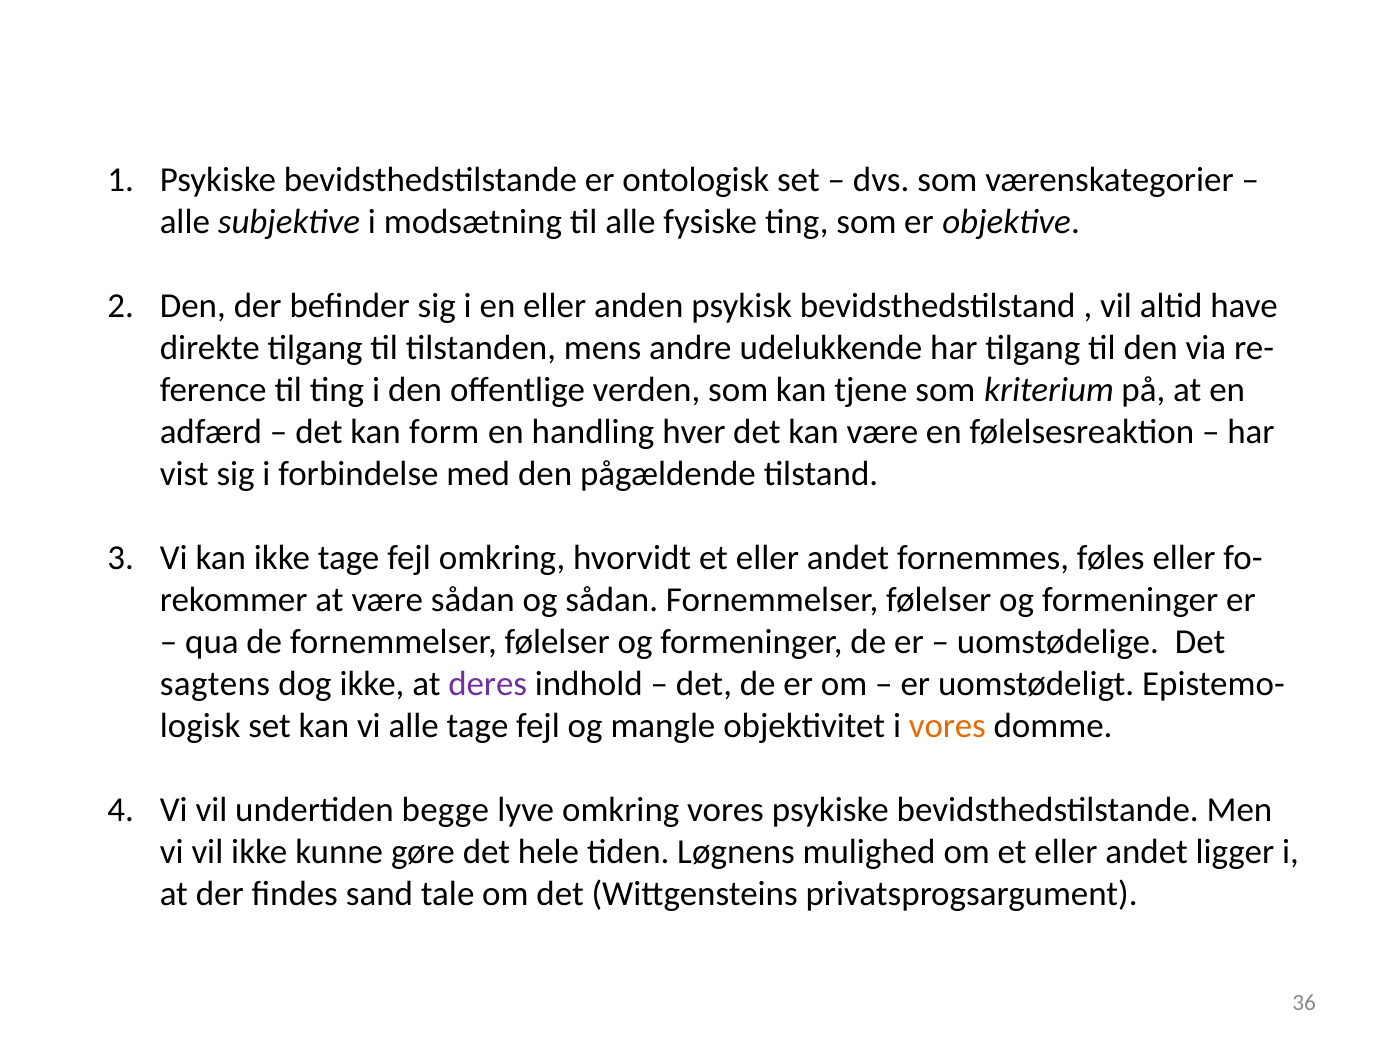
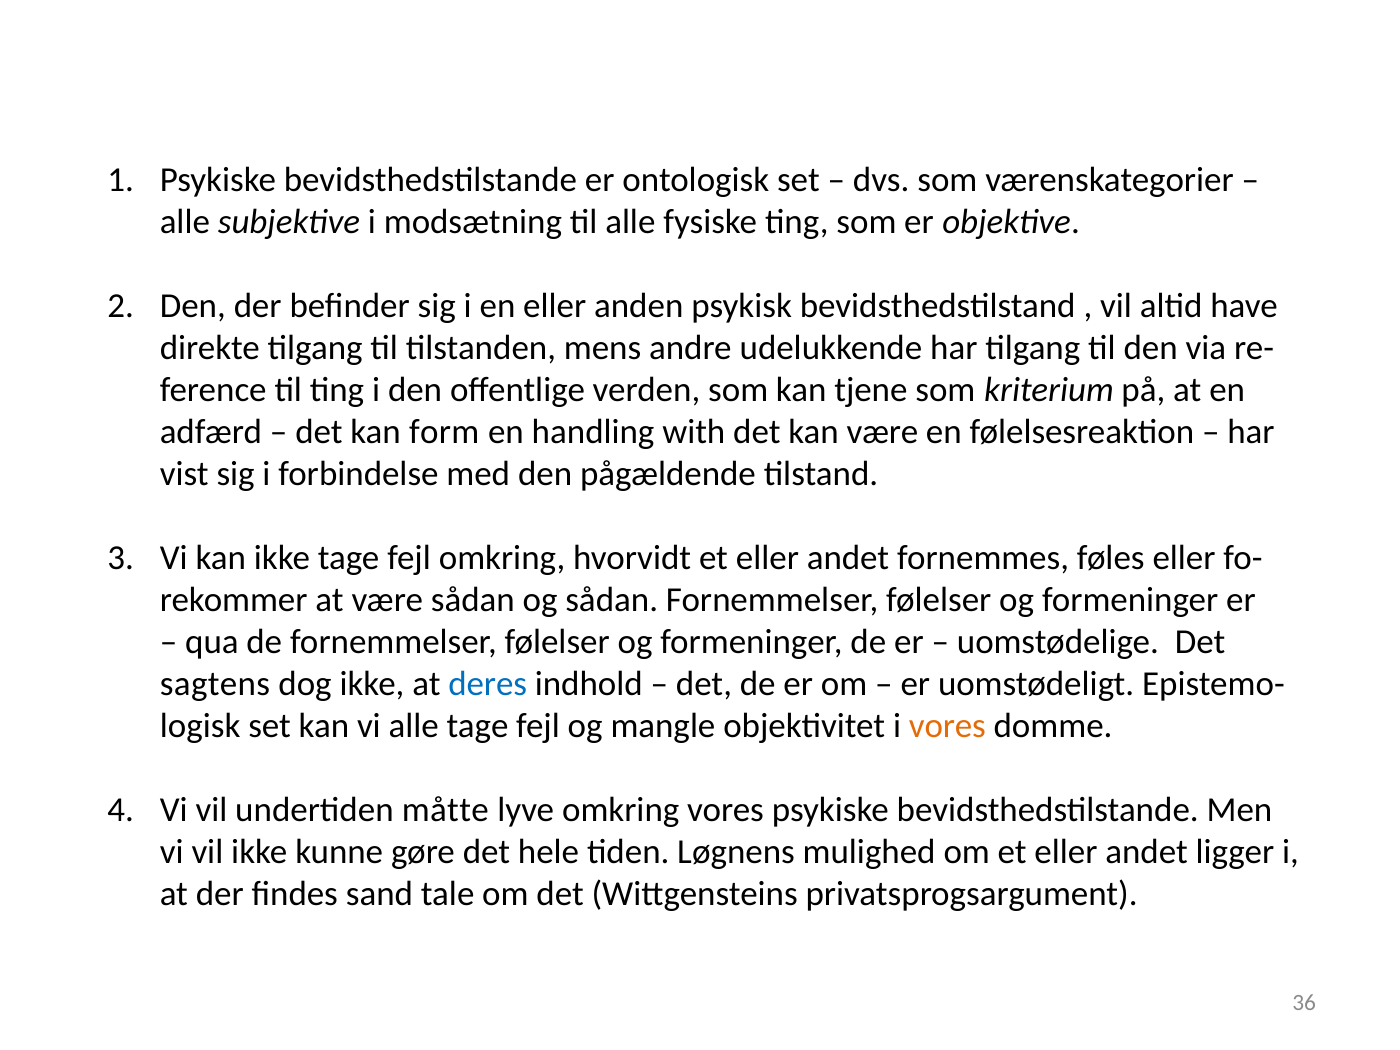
hver: hver -> with (694, 432)
deres colour: purple -> blue (488, 684)
begge: begge -> måtte (445, 810)
